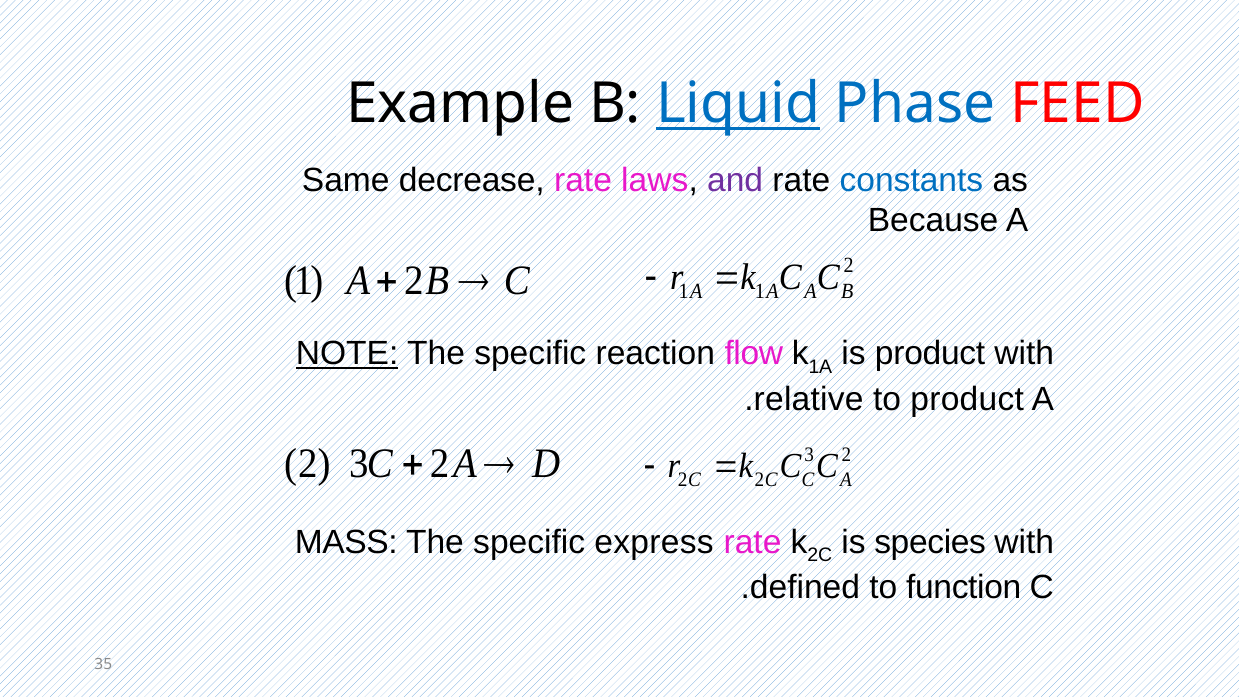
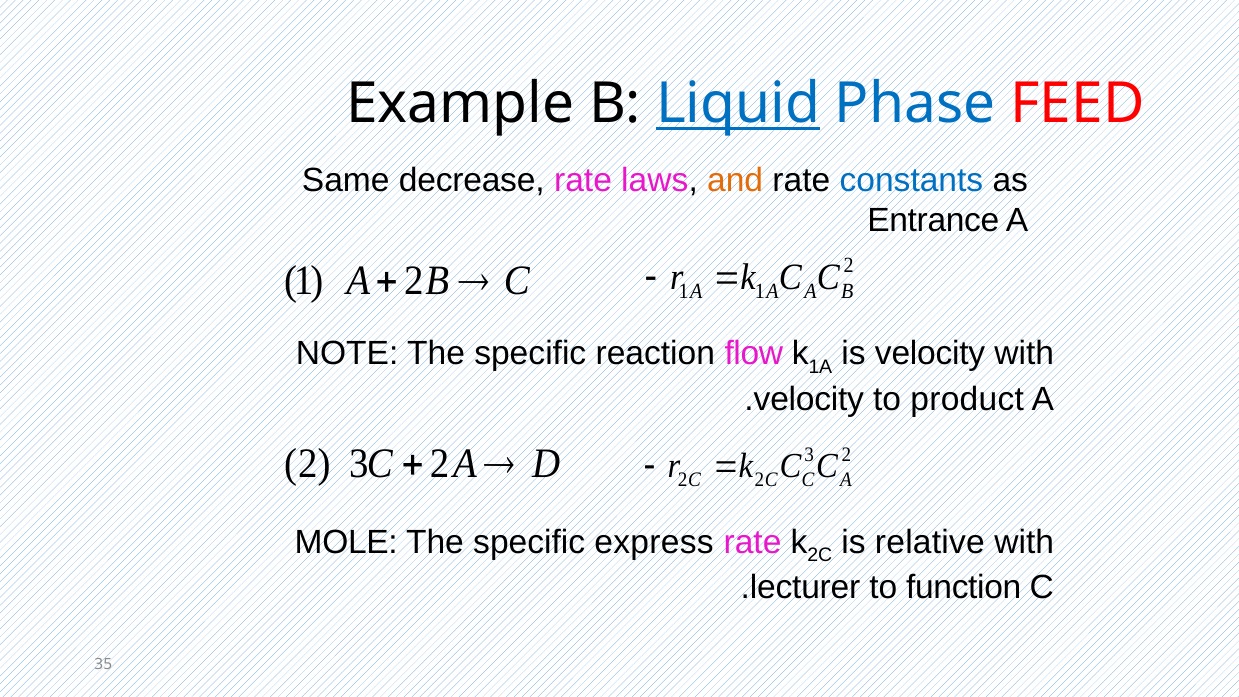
and colour: purple -> orange (735, 180)
Because: Because -> Entrance (933, 220)
NOTE underline: present -> none (347, 354)
is product: product -> velocity (930, 354)
relative: relative -> velocity (809, 399)
MASS: MASS -> MOLE (346, 542)
species: species -> relative (930, 542)
defined: defined -> lecturer (805, 588)
